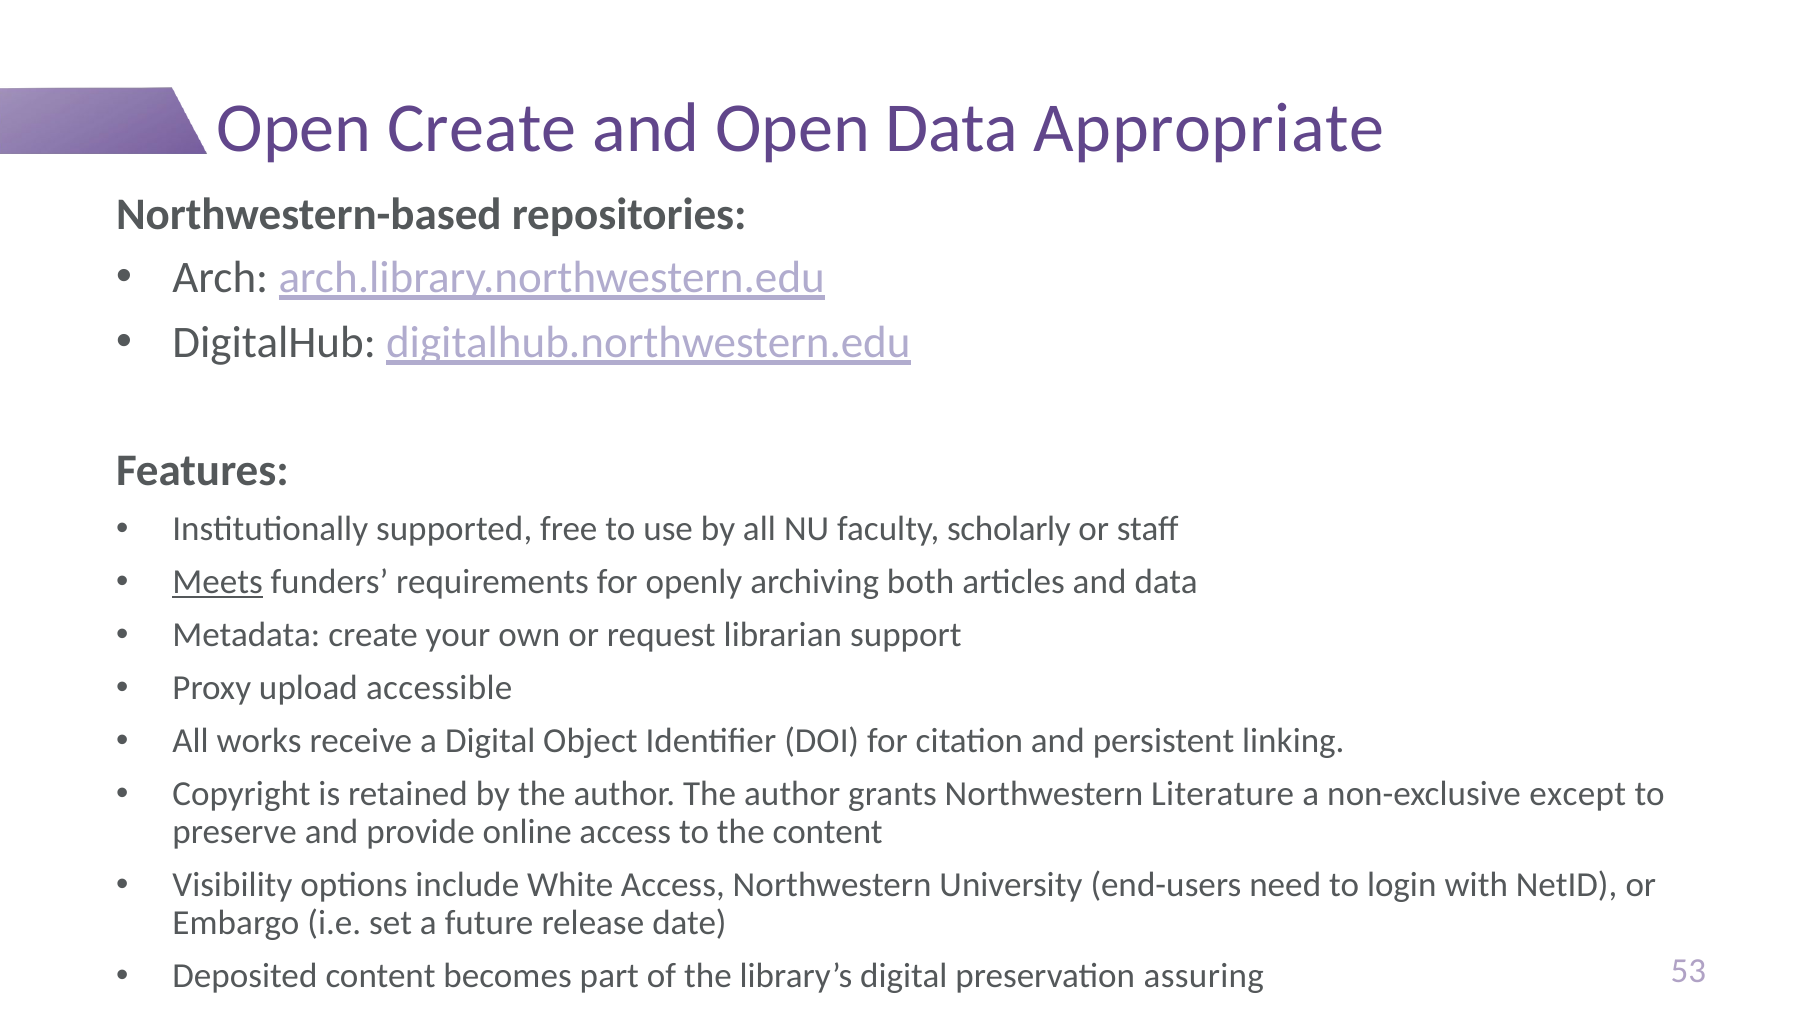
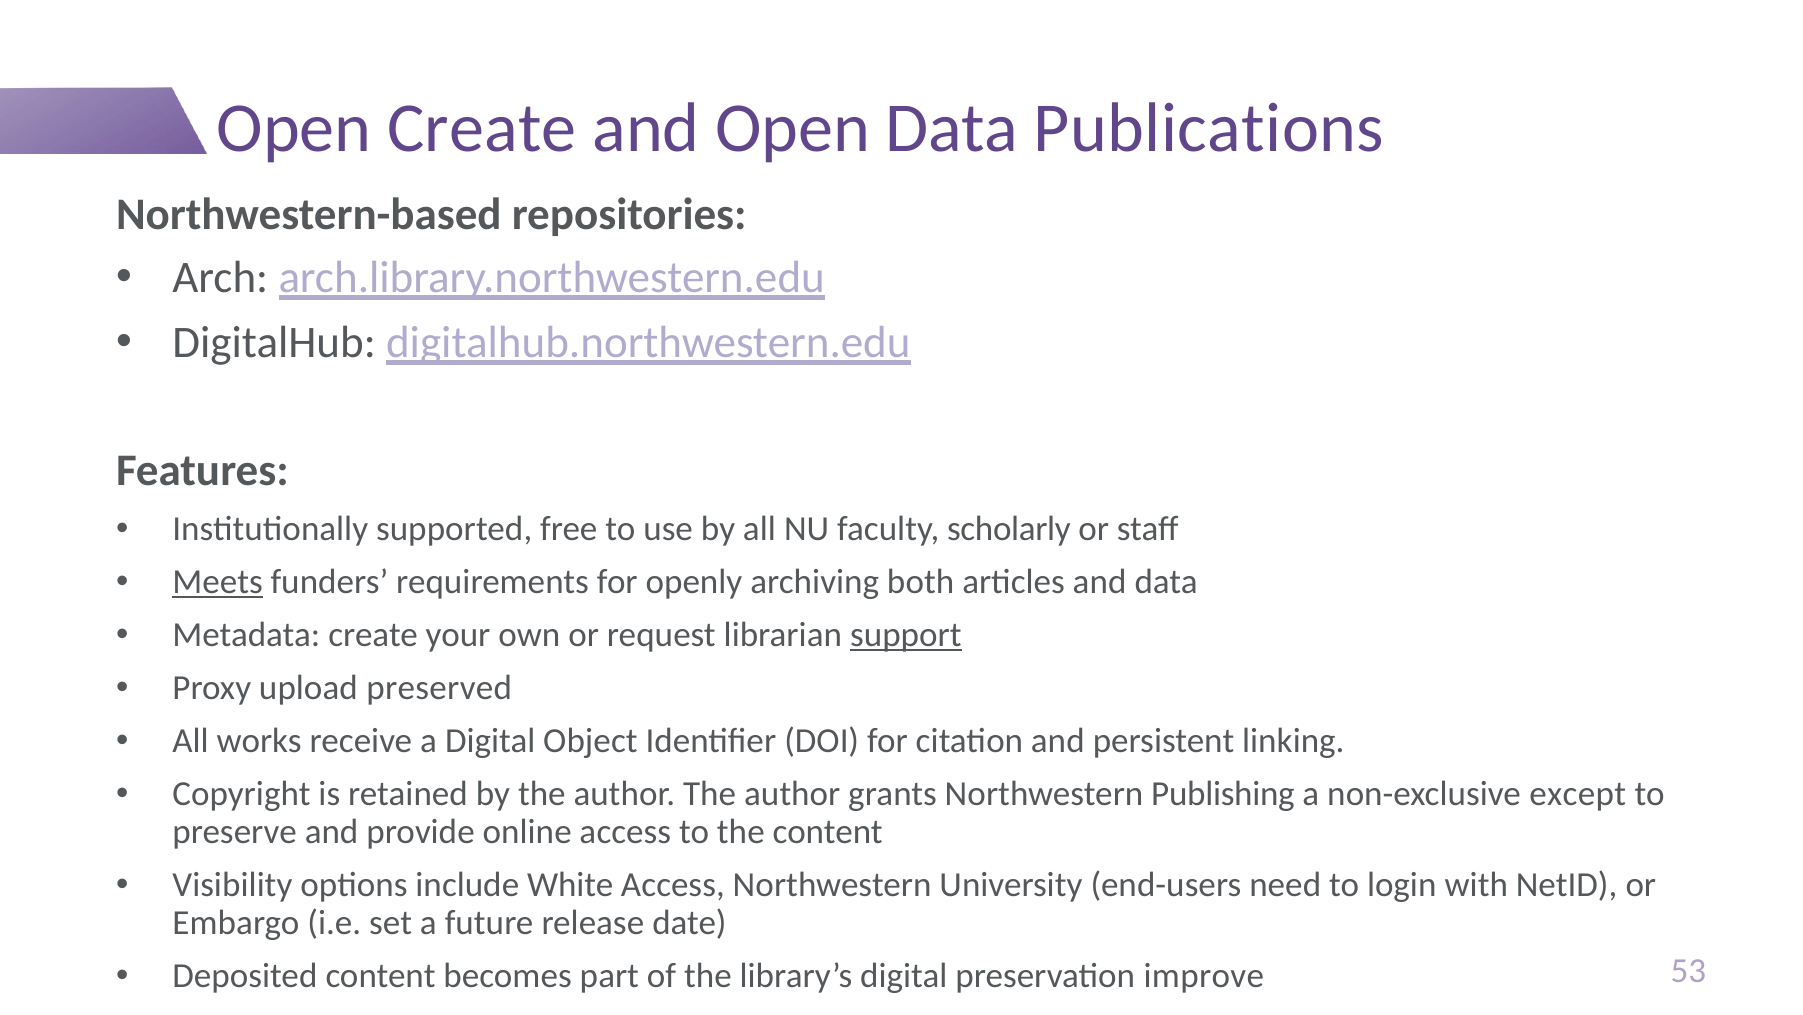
Appropriate: Appropriate -> Publications (1209, 128)
support underline: none -> present (906, 634)
accessible: accessible -> preserved (439, 687)
Literature: Literature -> Publishing (1223, 793)
assuring: assuring -> improve (1204, 975)
